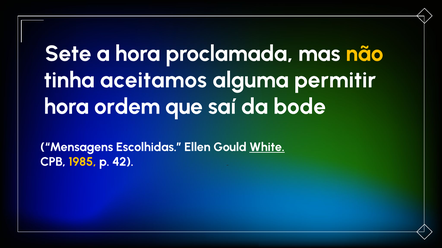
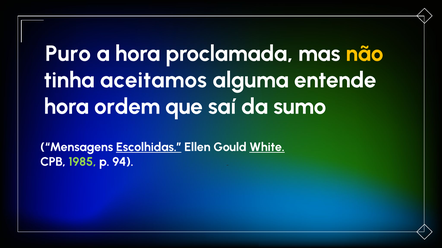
Sete: Sete -> Puro (68, 54)
permitir: permitir -> entende (335, 80)
bode: bode -> sumo (300, 107)
Escolhidas underline: none -> present (149, 147)
1985 colour: yellow -> light green (82, 162)
42: 42 -> 94 (123, 162)
